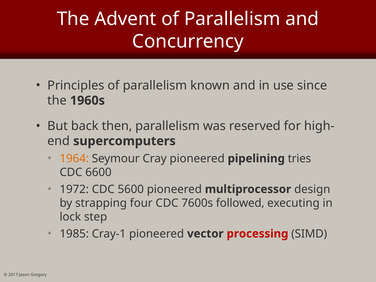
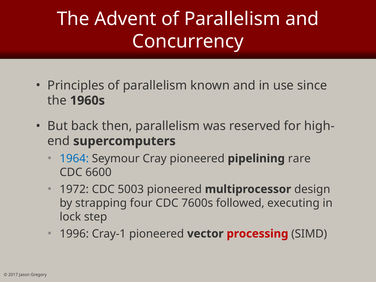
1964 colour: orange -> blue (74, 159)
tries: tries -> rare (299, 159)
5600: 5600 -> 5003 (131, 189)
1985: 1985 -> 1996 (74, 234)
